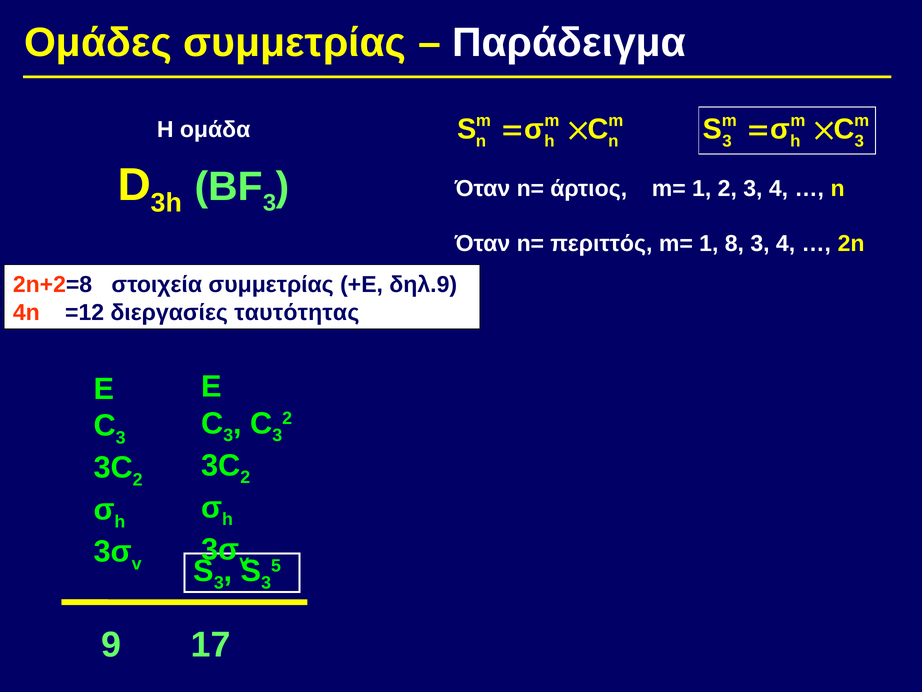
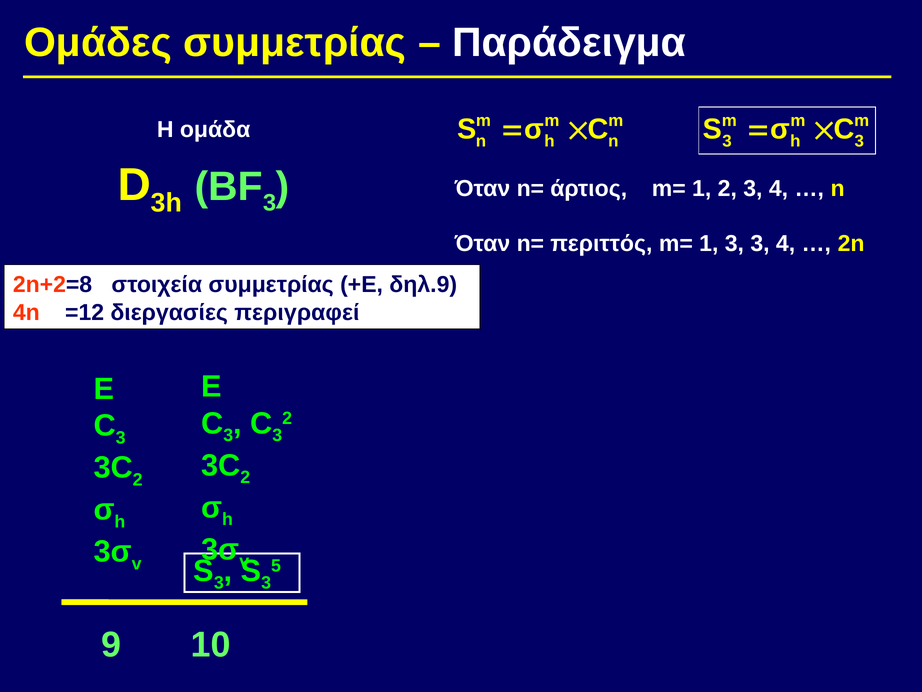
1 8: 8 -> 3 (734, 244)
ταυτότητας: ταυτότητας -> περιγραφεί (297, 312)
17: 17 -> 10 (211, 645)
